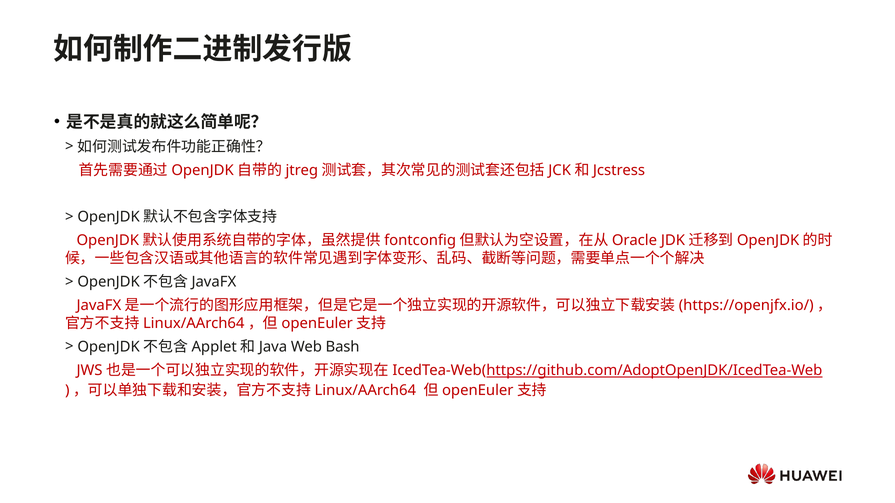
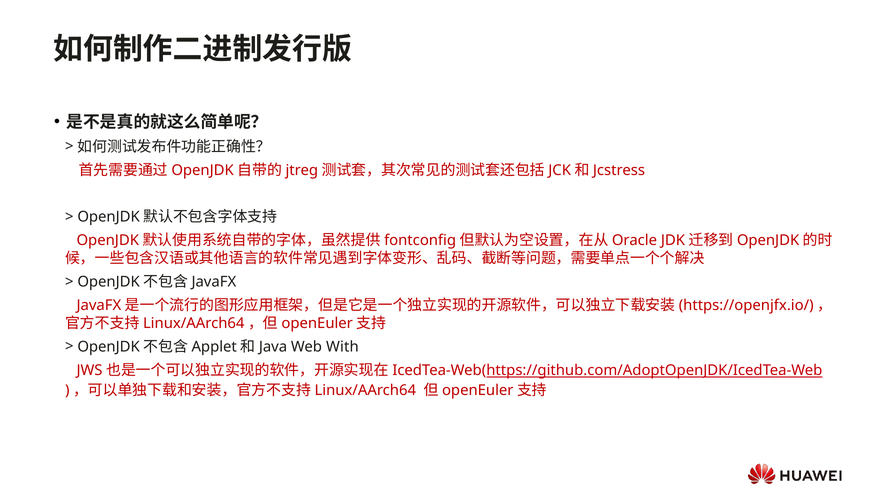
Bash: Bash -> With (342, 347)
